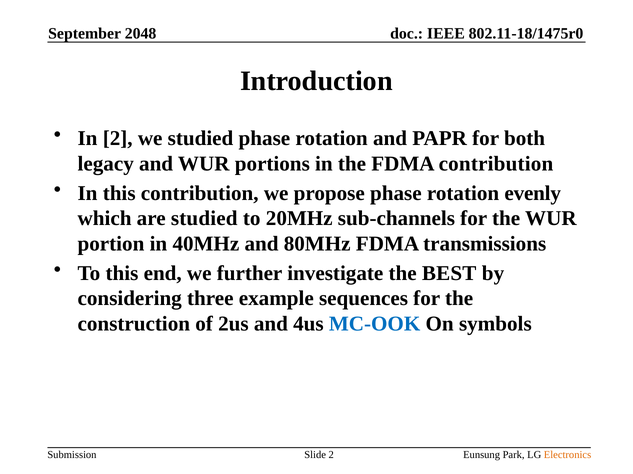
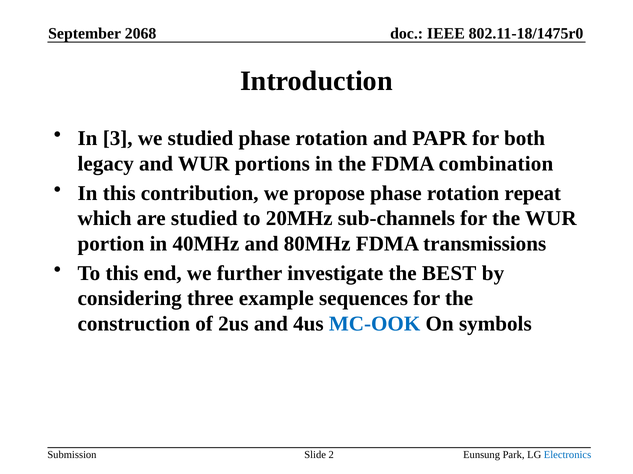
2048: 2048 -> 2068 (141, 34)
In 2: 2 -> 3 (118, 139)
FDMA contribution: contribution -> combination (496, 164)
evenly: evenly -> repeat (533, 194)
Electronics colour: orange -> blue (568, 455)
